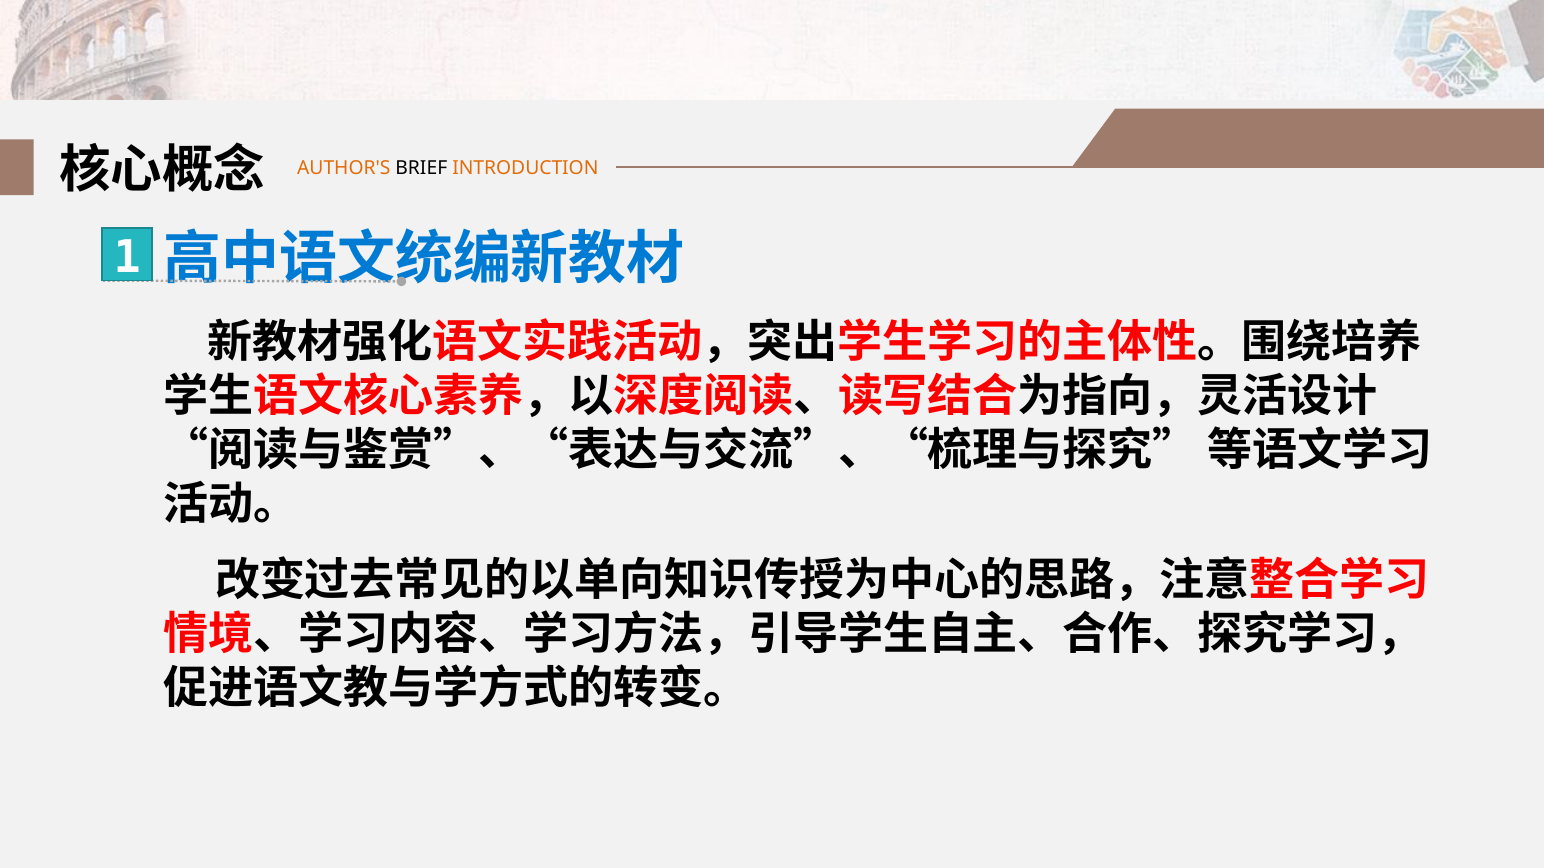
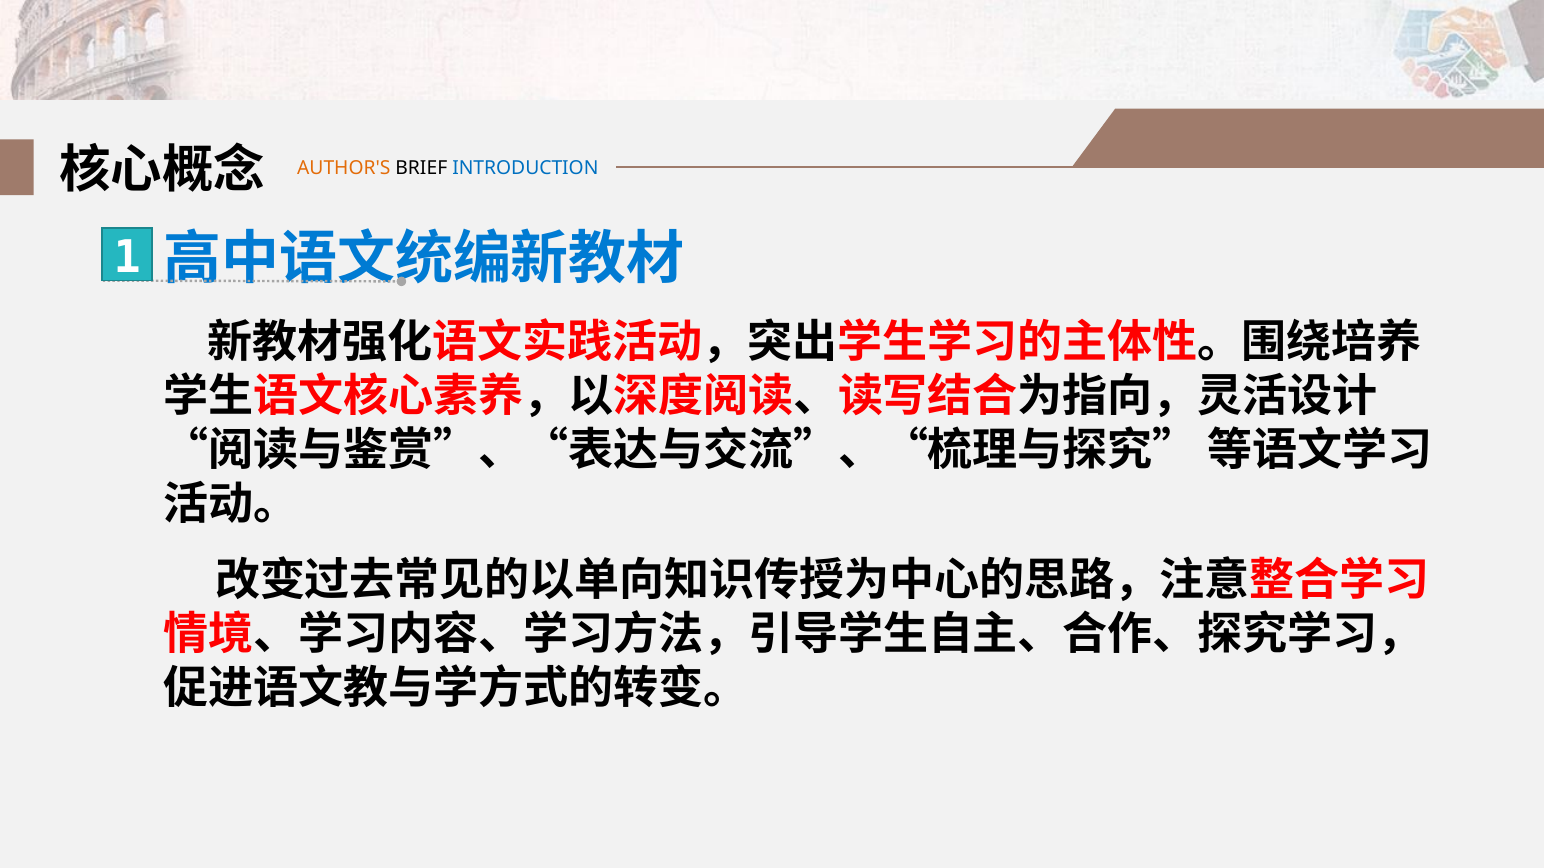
INTRODUCTION colour: orange -> blue (525, 169)
